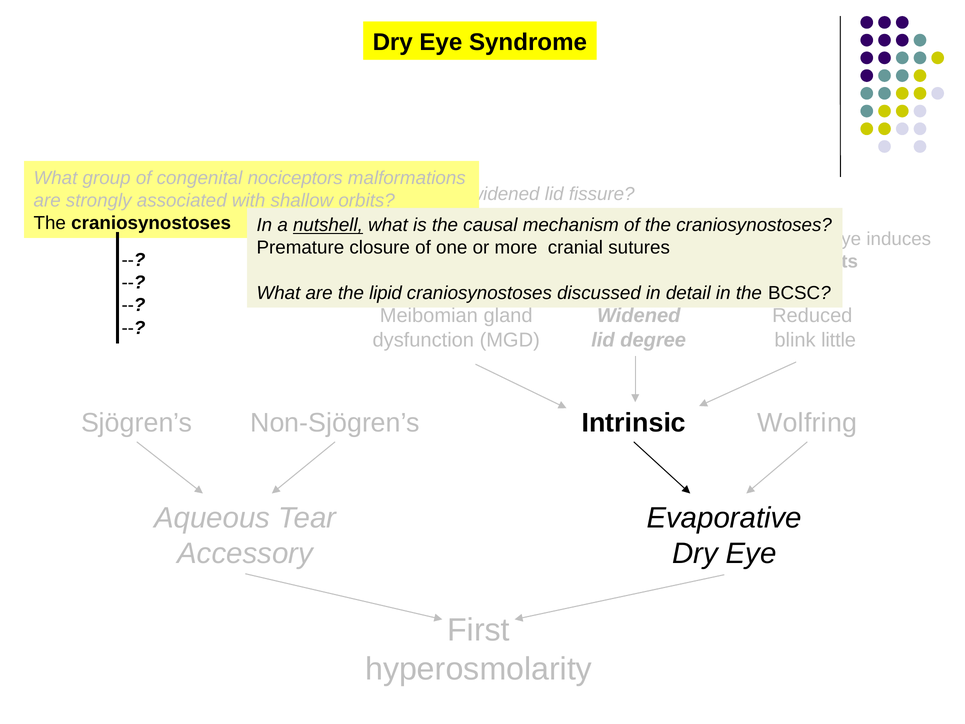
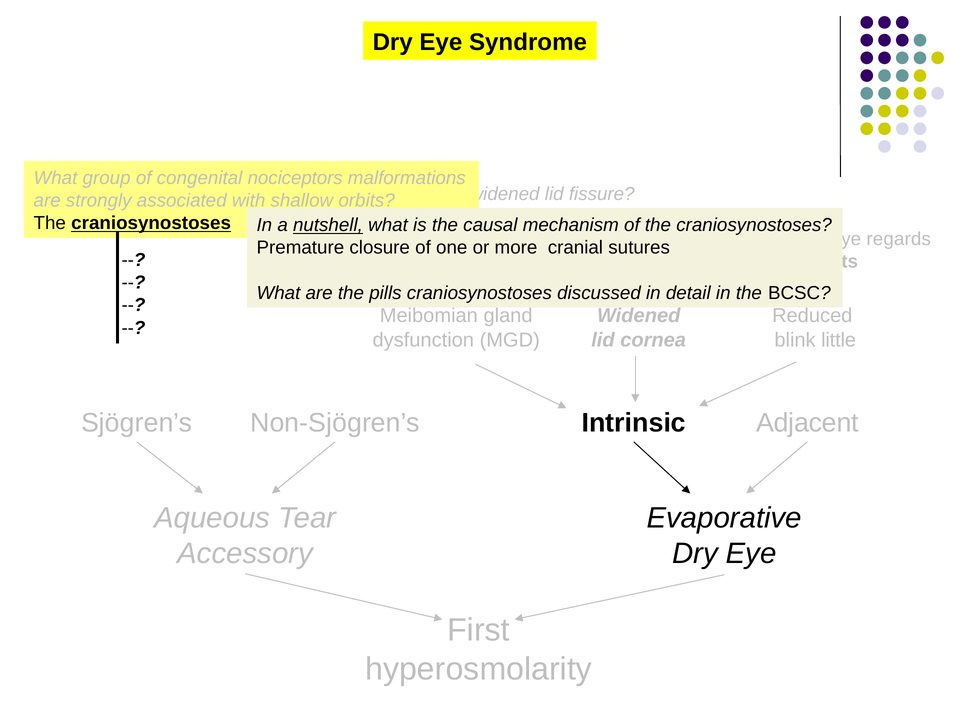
craniosynostoses underline: none -> present (151, 223)
induces: induces -> regards (899, 239)
lipid: lipid -> pills (385, 293)
degree: degree -> cornea (653, 340)
Wolfring: Wolfring -> Adjacent (807, 423)
